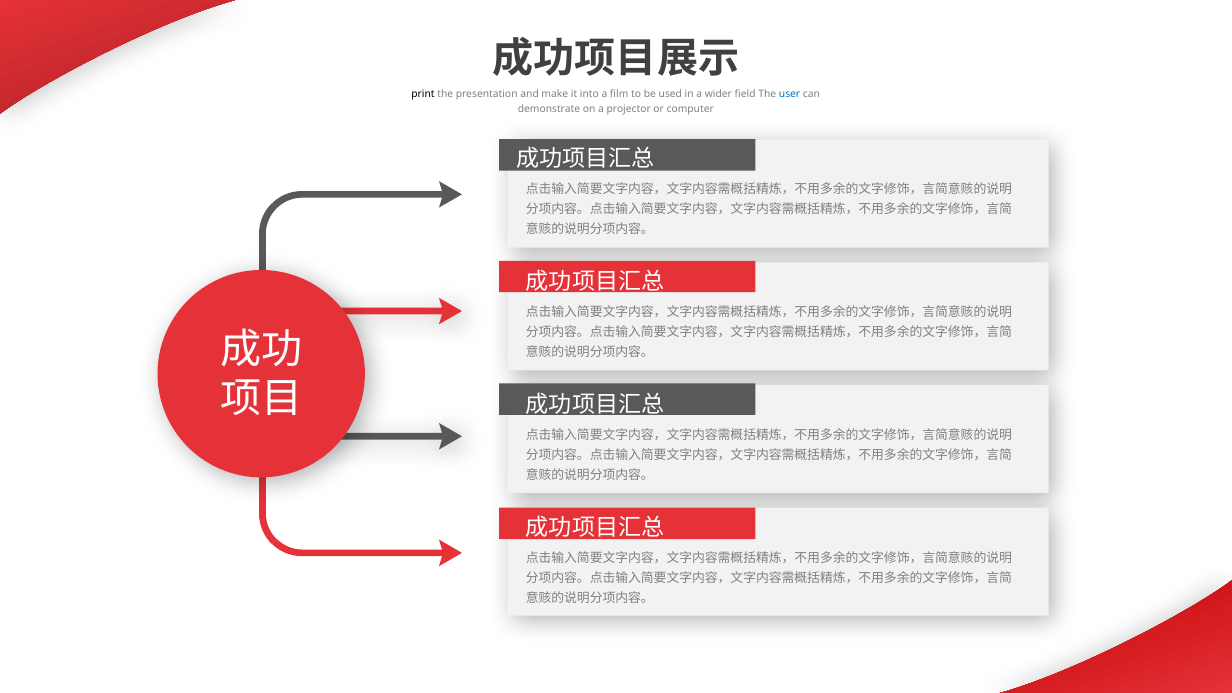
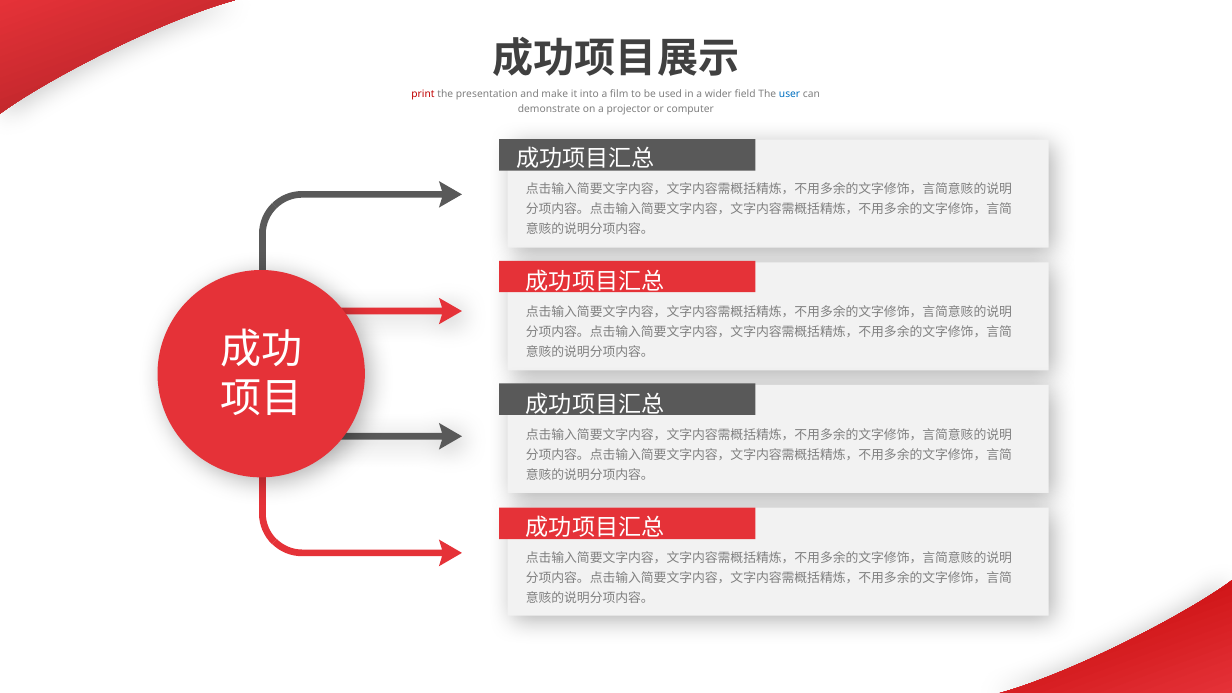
print colour: black -> red (423, 94)
